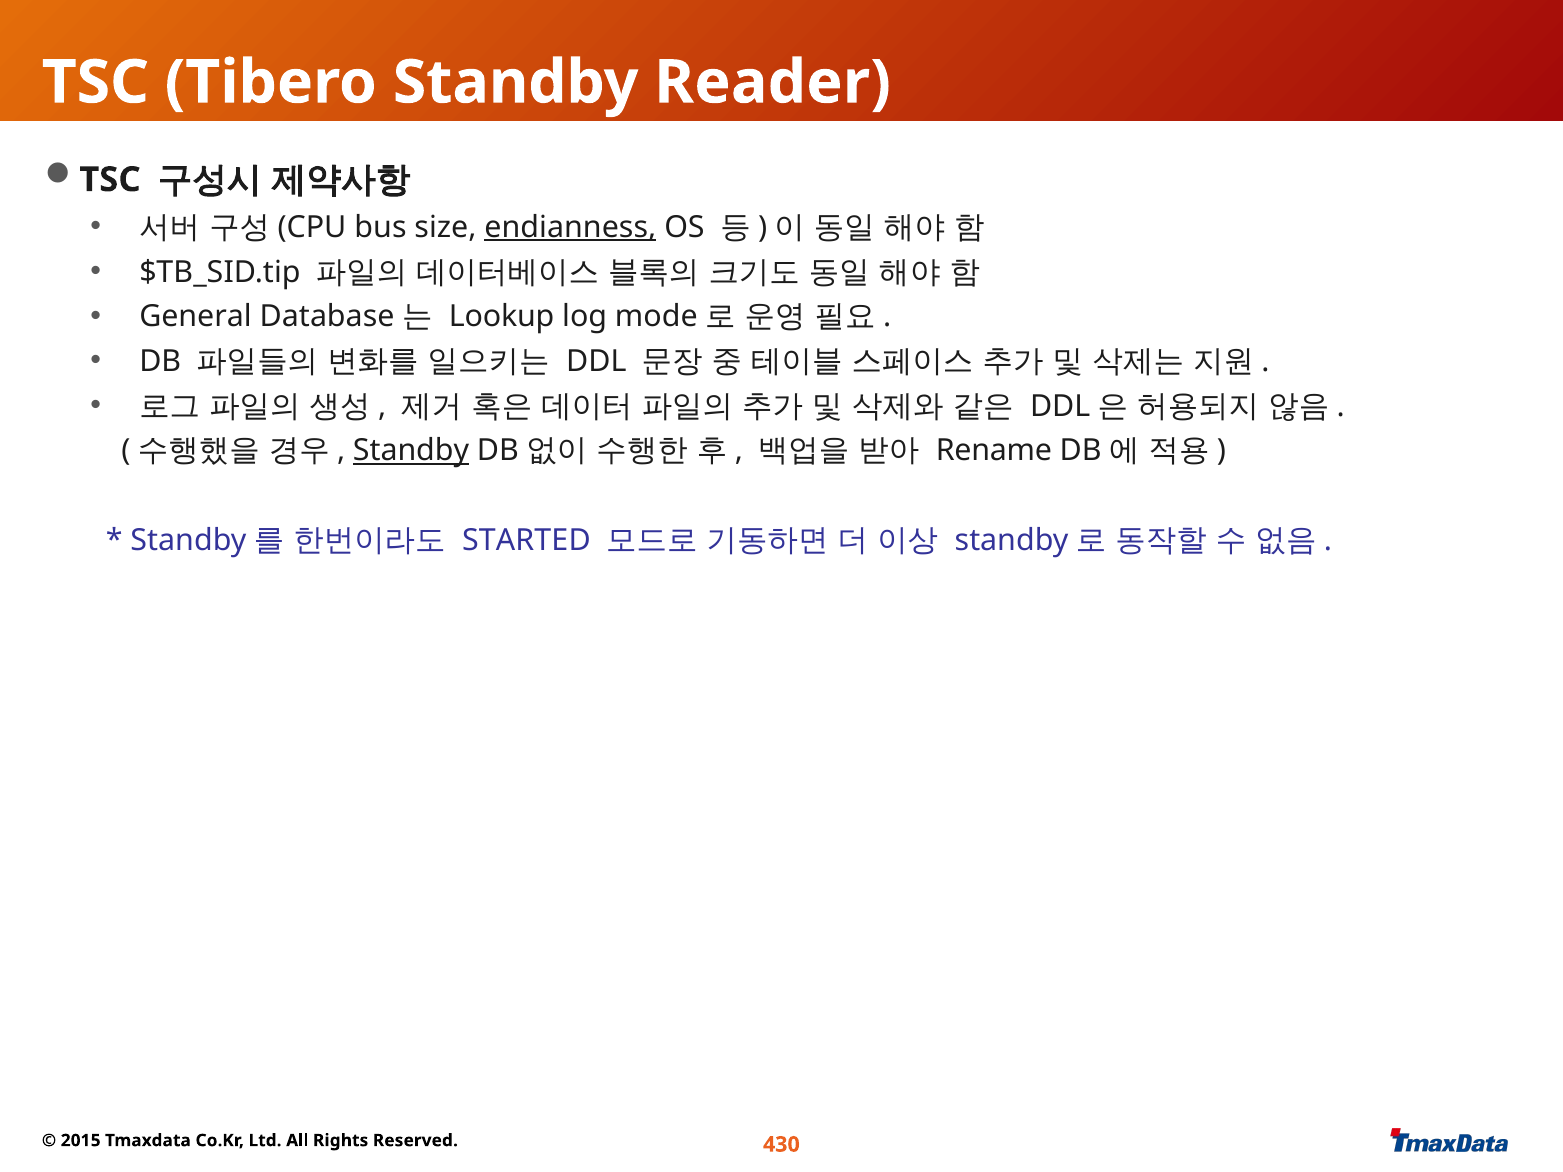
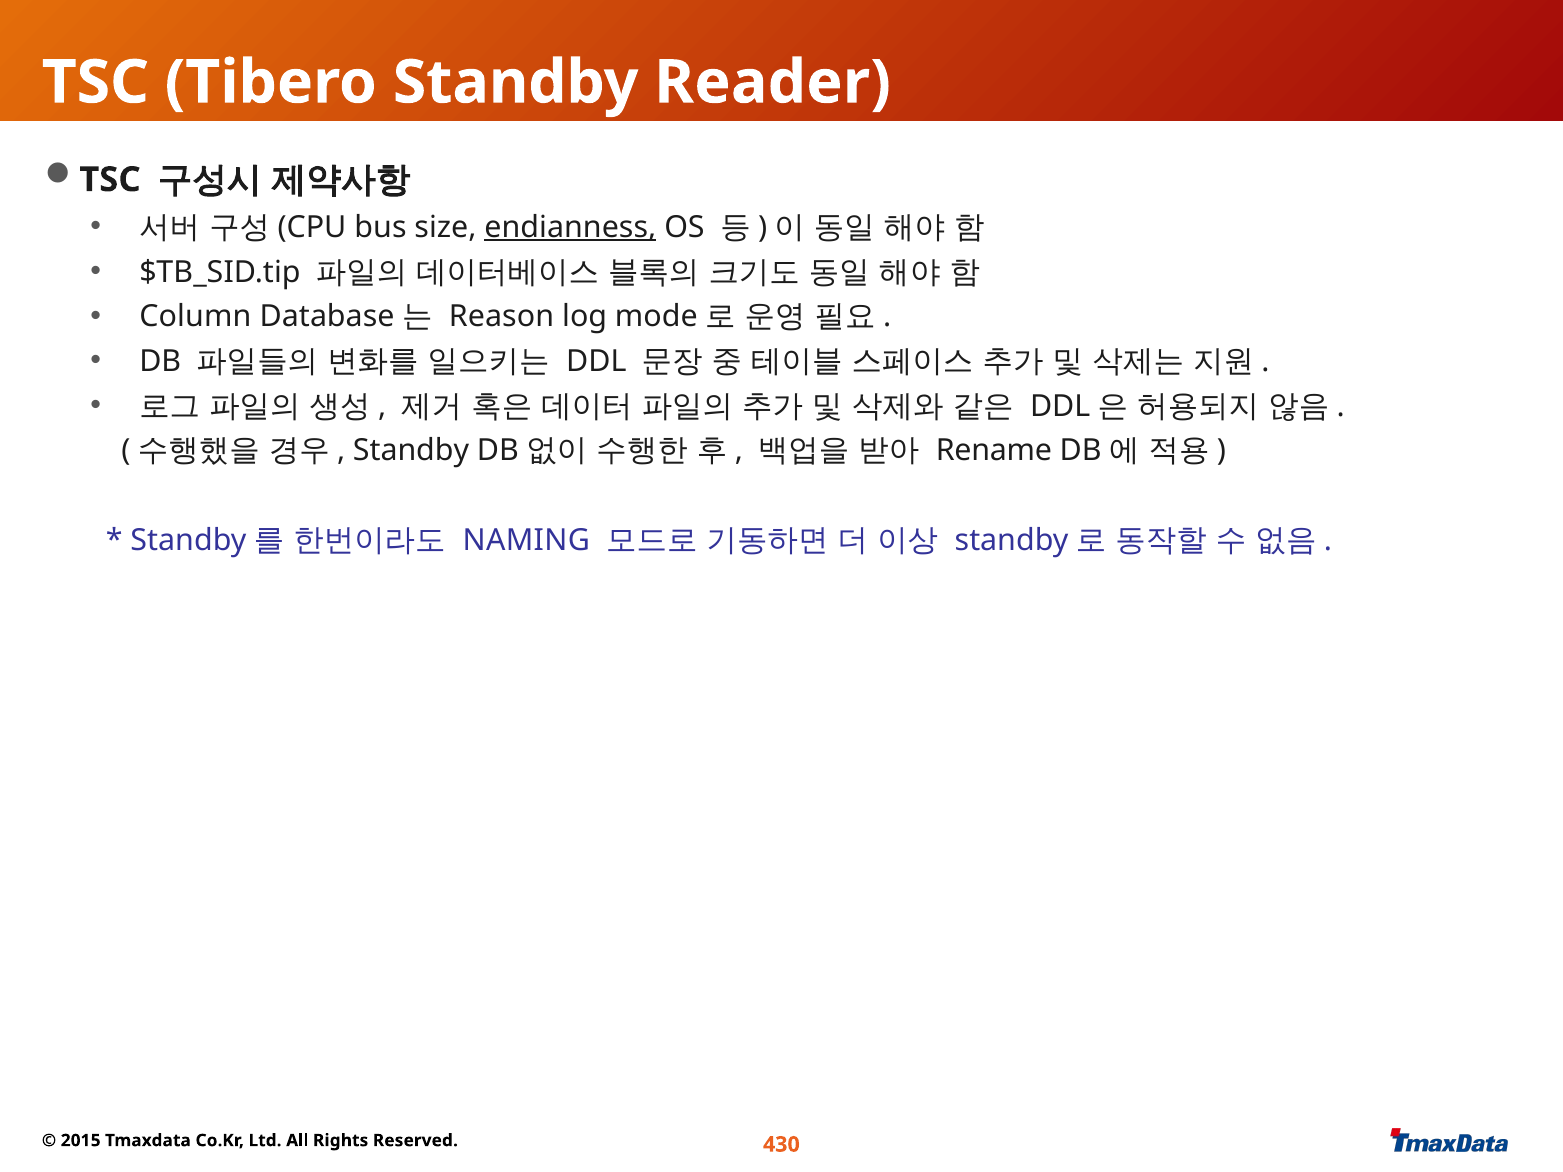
General: General -> Column (195, 317)
Lookup: Lookup -> Reason (501, 317)
Standby underline: present -> none (411, 451)
STARTED: STARTED -> NAMING (526, 540)
